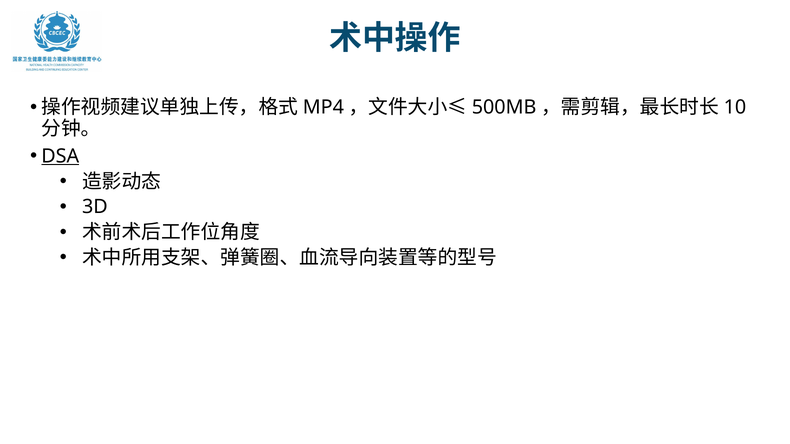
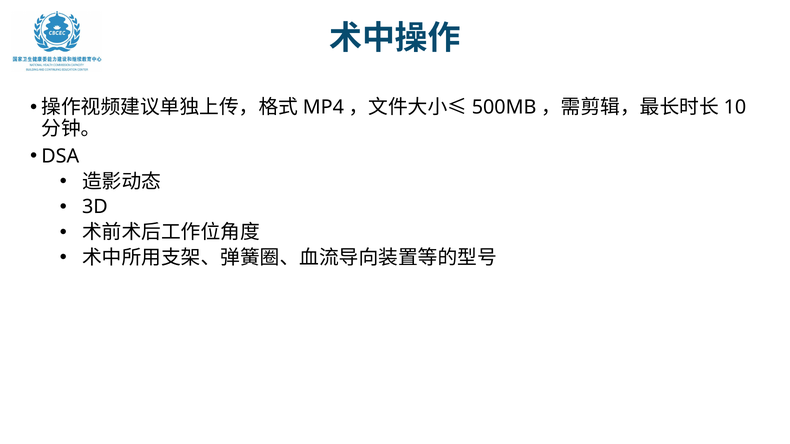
DSA underline: present -> none (60, 156)
